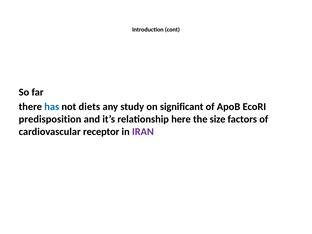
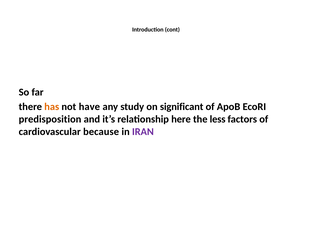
has colour: blue -> orange (52, 107)
diets: diets -> have (89, 107)
size: size -> less (218, 119)
receptor: receptor -> because (101, 132)
